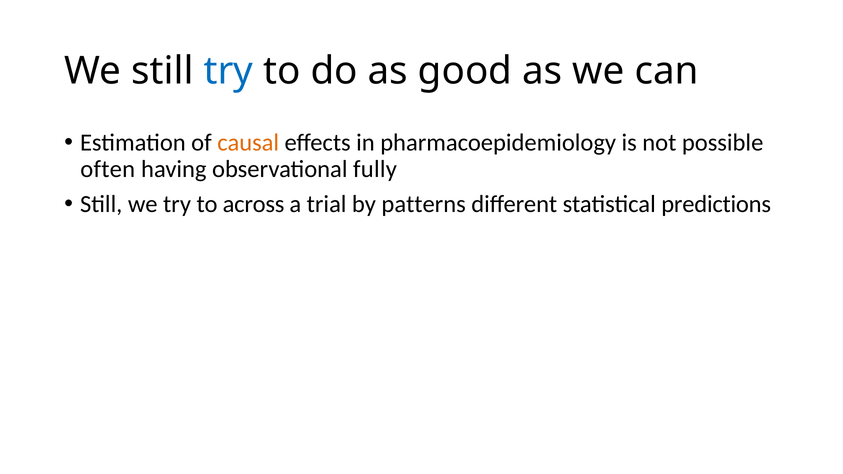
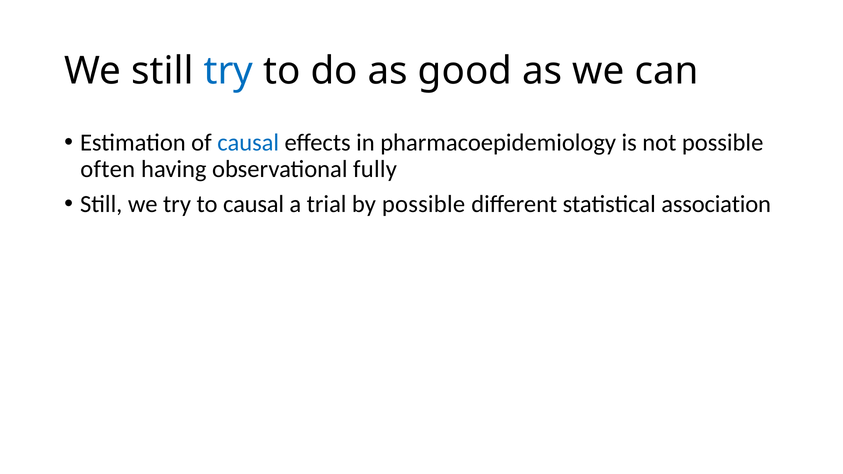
causal colour: orange -> blue (248, 143)
to across: across -> causal (254, 204)
by patterns: patterns -> possible (424, 204)
predictions: predictions -> association (716, 204)
